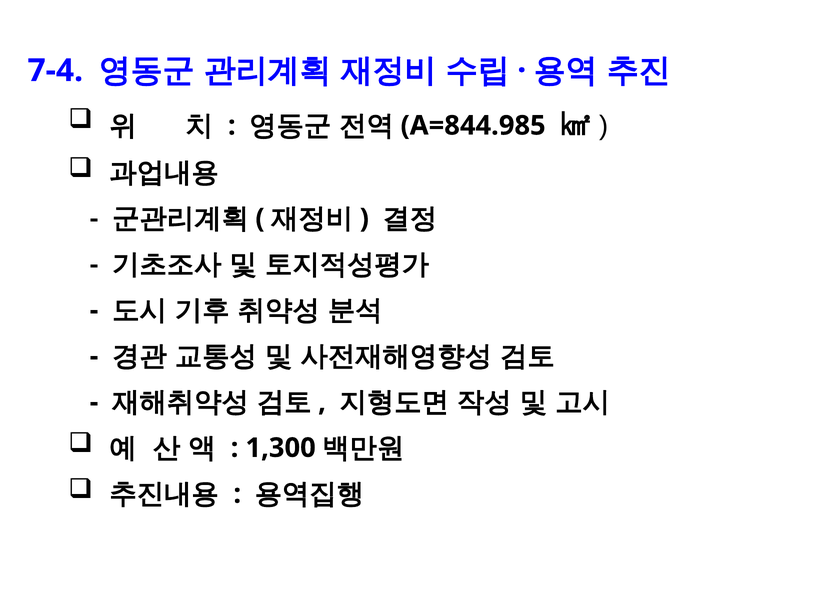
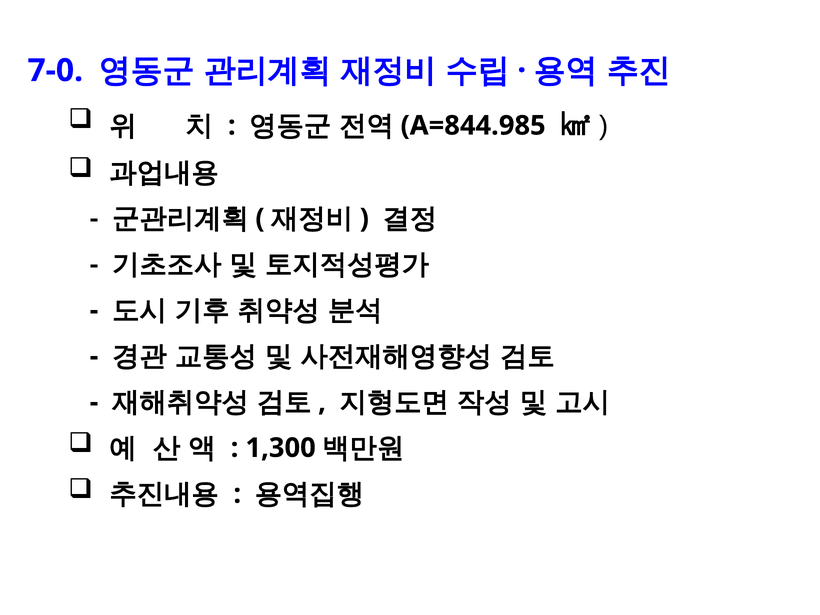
7-4: 7-4 -> 7-0 (55, 71)
